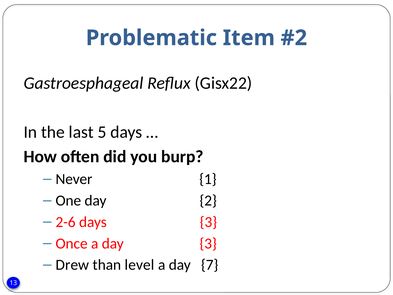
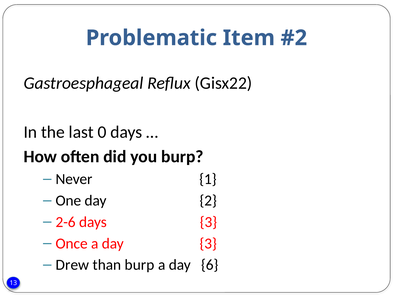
5: 5 -> 0 (102, 132)
than level: level -> burp (140, 265)
7: 7 -> 6 (210, 265)
